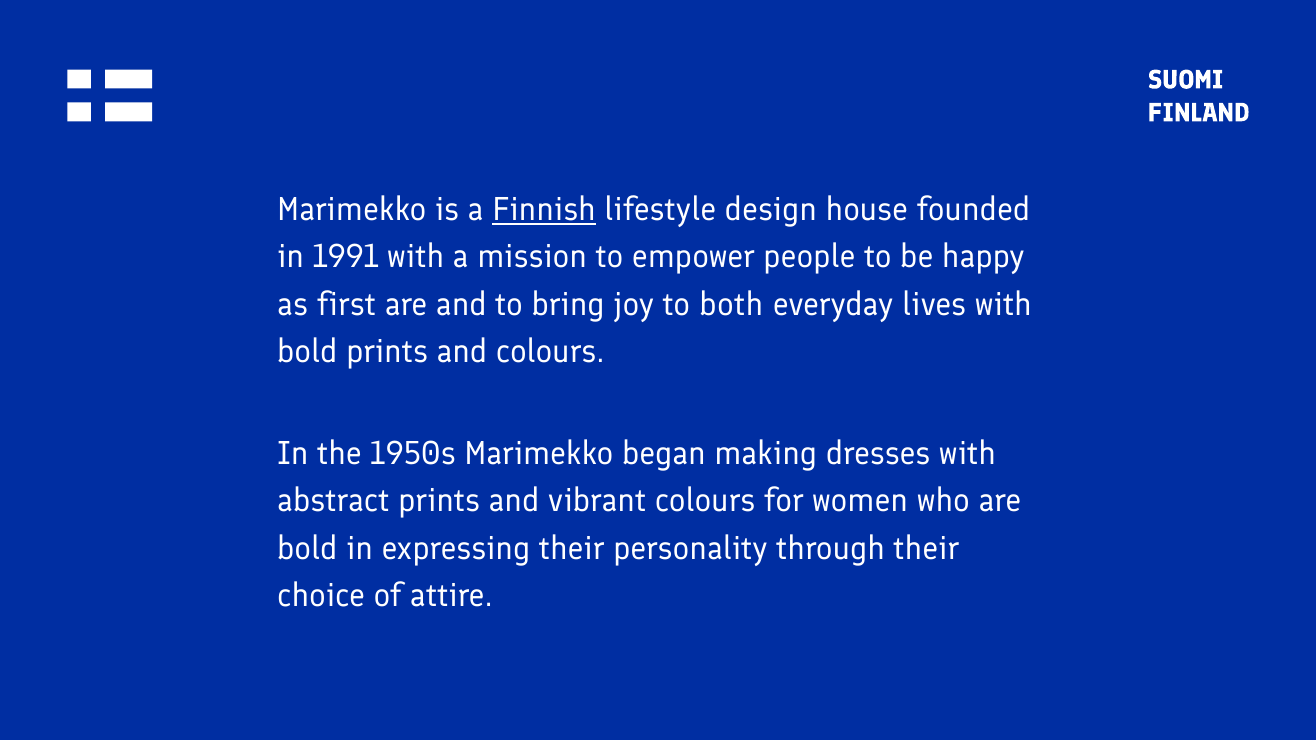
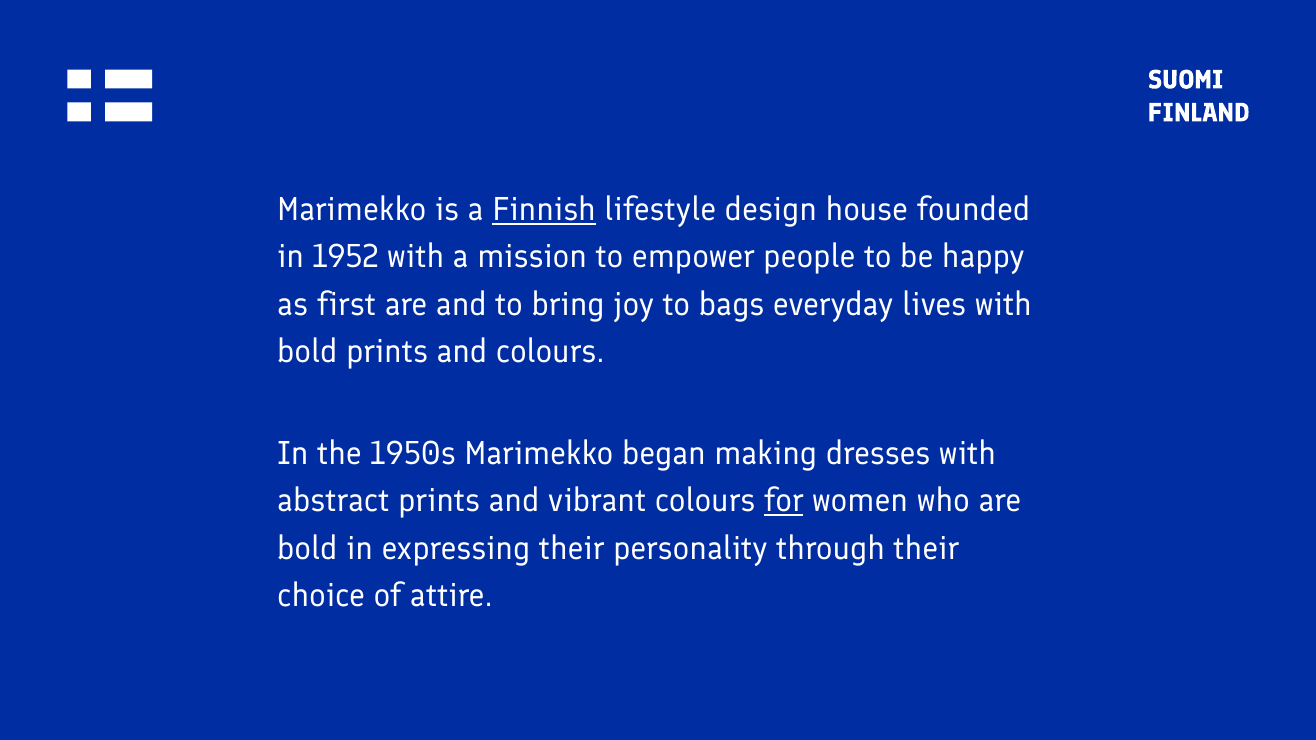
1991: 1991 -> 1952 (346, 257)
both: both -> bags (732, 304)
for underline: none -> present (784, 501)
